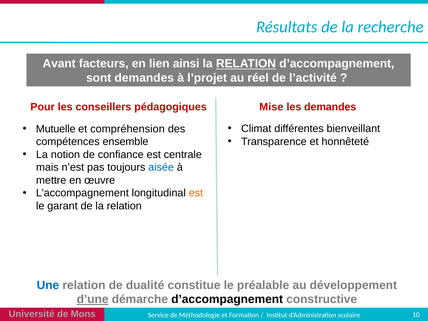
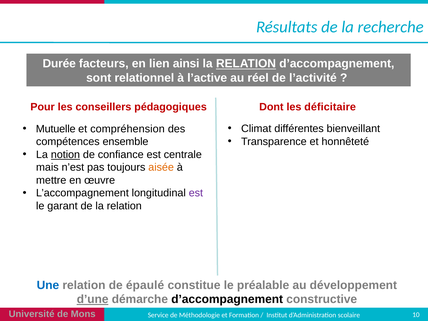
Avant: Avant -> Durée (59, 64)
sont demandes: demandes -> relationnel (144, 78)
l’projet: l’projet -> l’active (207, 78)
Mise: Mise -> Dont (271, 107)
les demandes: demandes -> déficitaire (330, 107)
notion underline: none -> present (65, 155)
aisée colour: blue -> orange (161, 167)
est colour: orange -> purple (196, 193)
dualité: dualité -> épaulé (145, 285)
